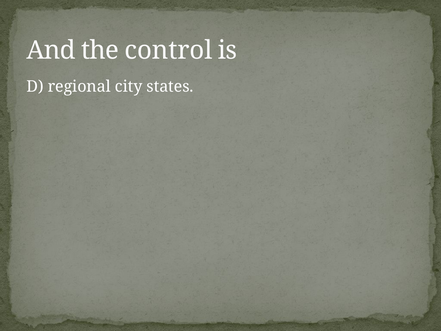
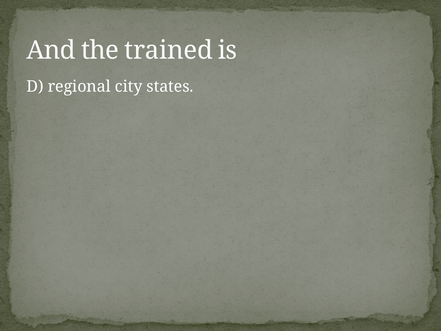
control: control -> trained (169, 50)
